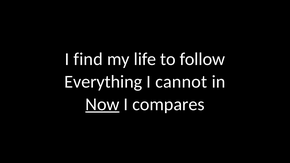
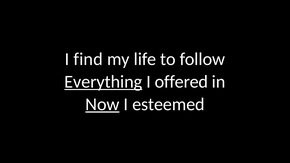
Everything underline: none -> present (103, 82)
cannot: cannot -> offered (181, 82)
compares: compares -> esteemed (168, 104)
